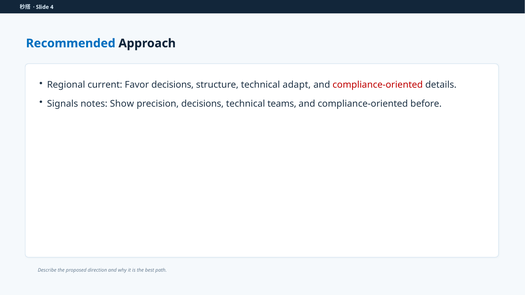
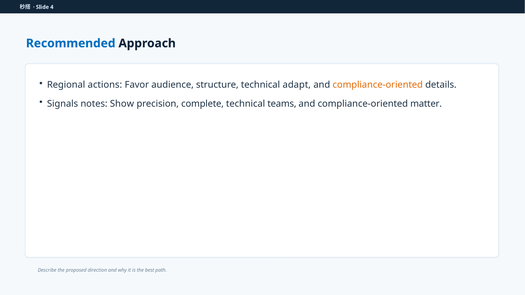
current: current -> actions (105, 85)
Favor decisions: decisions -> audience (173, 85)
compliance-oriented colour: red -> orange (378, 85)
precision decisions: decisions -> complete (202, 104)
before: before -> matter (426, 104)
